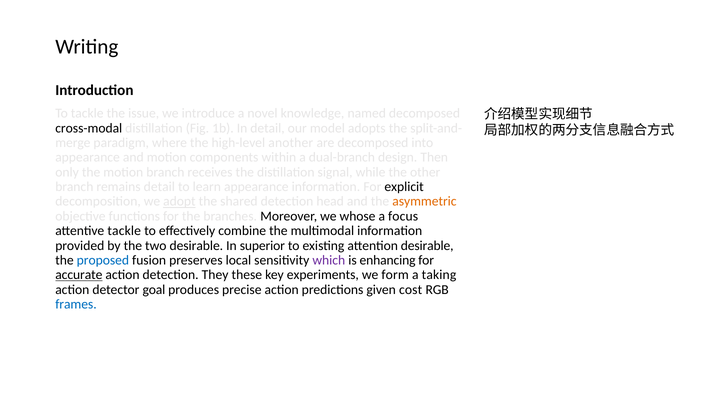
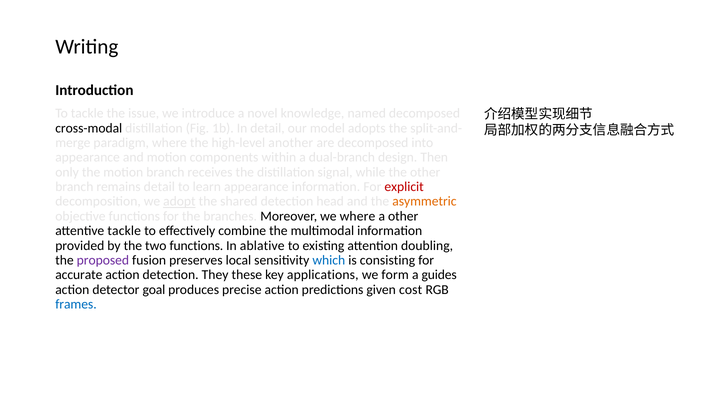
explicit colour: black -> red (404, 187)
we whose: whose -> where (357, 216)
a focus: focus -> other (403, 216)
two desirable: desirable -> functions (196, 245)
superior: superior -> ablative (262, 245)
attention desirable: desirable -> doubling (427, 245)
proposed colour: blue -> purple (103, 260)
which colour: purple -> blue (329, 260)
enhancing: enhancing -> consisting (387, 260)
accurate underline: present -> none (79, 275)
experiments: experiments -> applications (323, 275)
taking: taking -> guides (439, 275)
